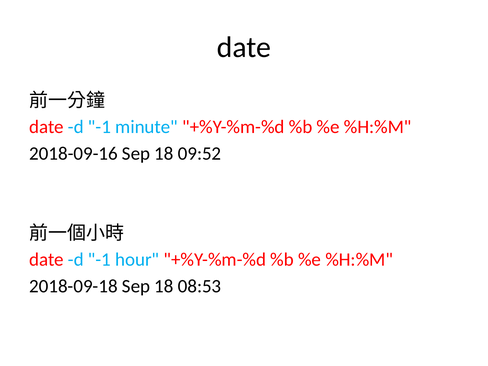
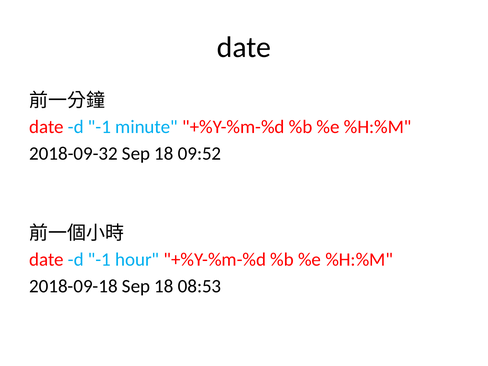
2018-09-16: 2018-09-16 -> 2018-09-32 (73, 154)
